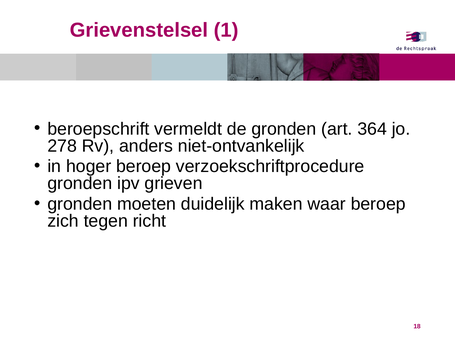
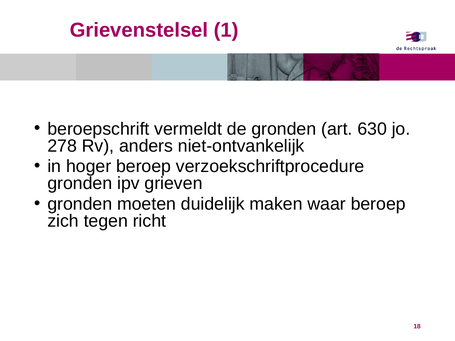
364: 364 -> 630 (372, 129)
